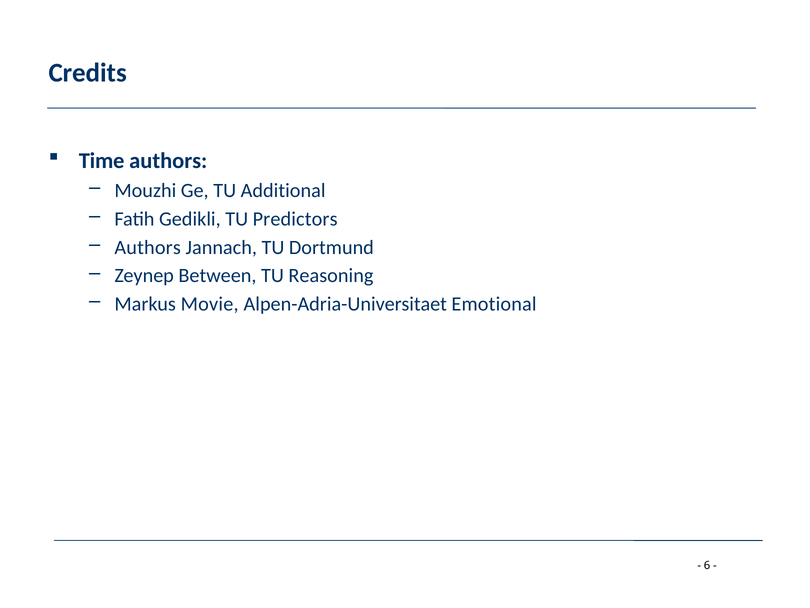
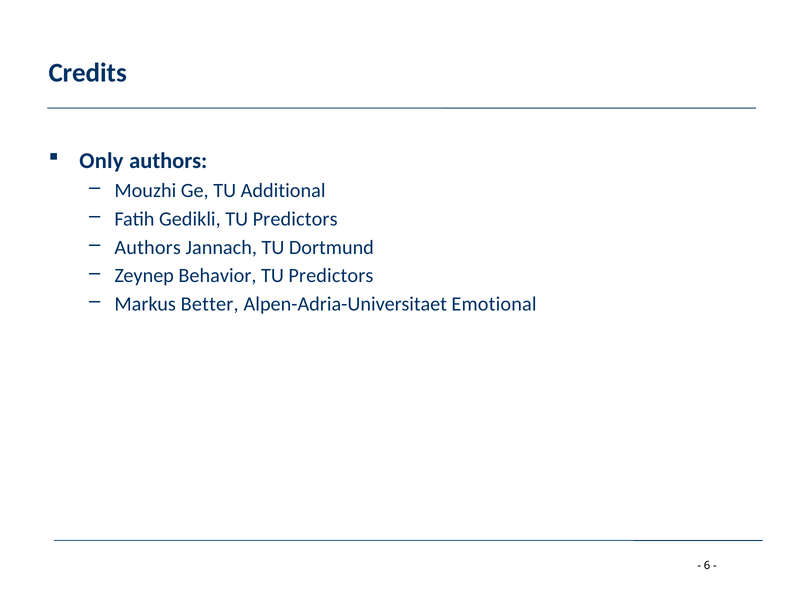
Time: Time -> Only (101, 161)
Between: Between -> Behavior (217, 275)
Reasoning: Reasoning -> Predictors (331, 275)
Movie: Movie -> Better (210, 304)
